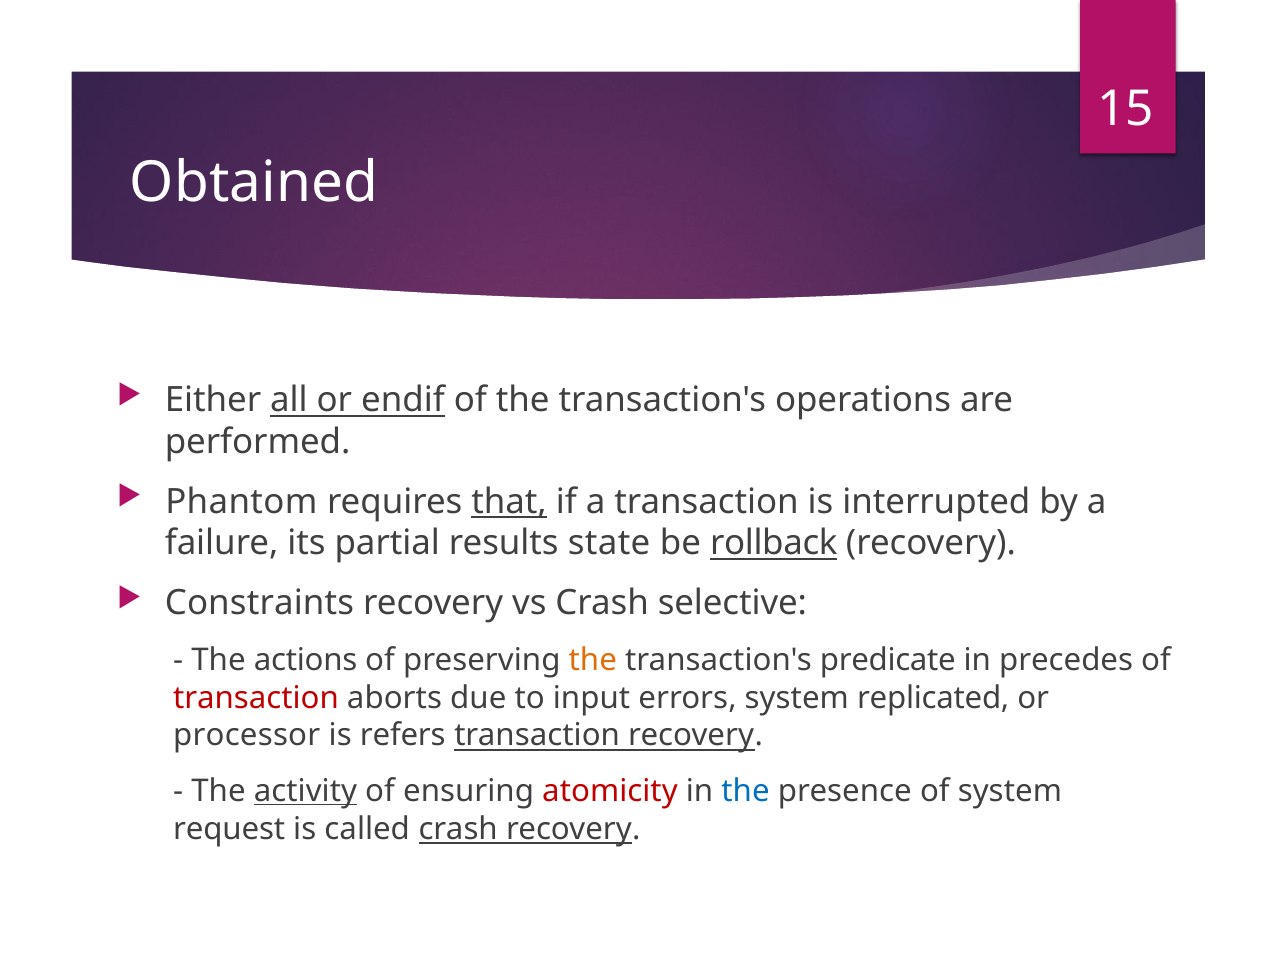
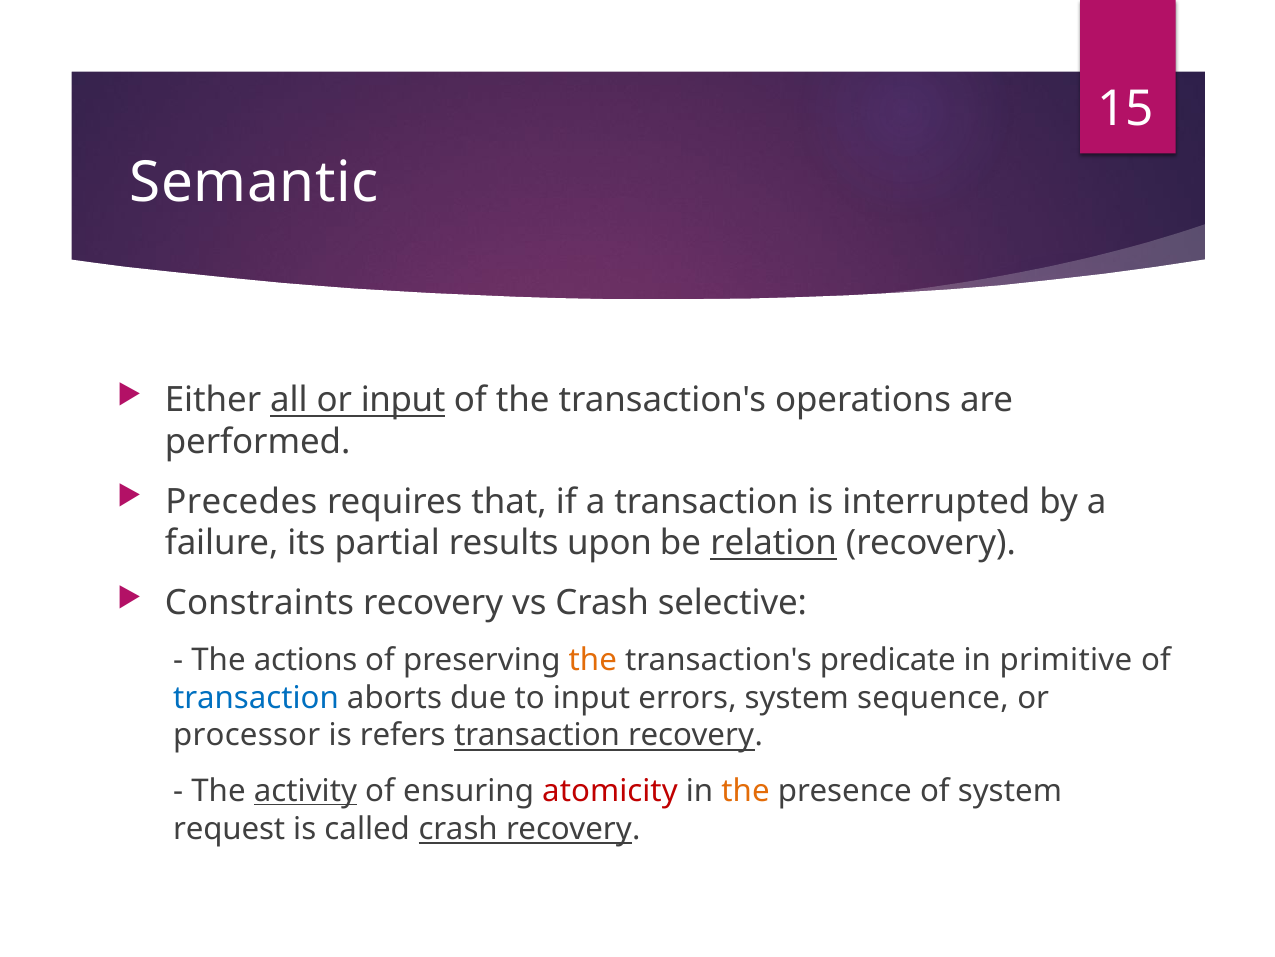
Obtained: Obtained -> Semantic (254, 183)
or endif: endif -> input (403, 400)
Phantom: Phantom -> Precedes (241, 501)
that underline: present -> none (509, 501)
state: state -> upon (610, 543)
rollback: rollback -> relation (774, 543)
precedes: precedes -> primitive (1066, 660)
transaction colour: red -> blue (256, 697)
replicated: replicated -> sequence (933, 697)
the colour: blue -> orange (746, 790)
